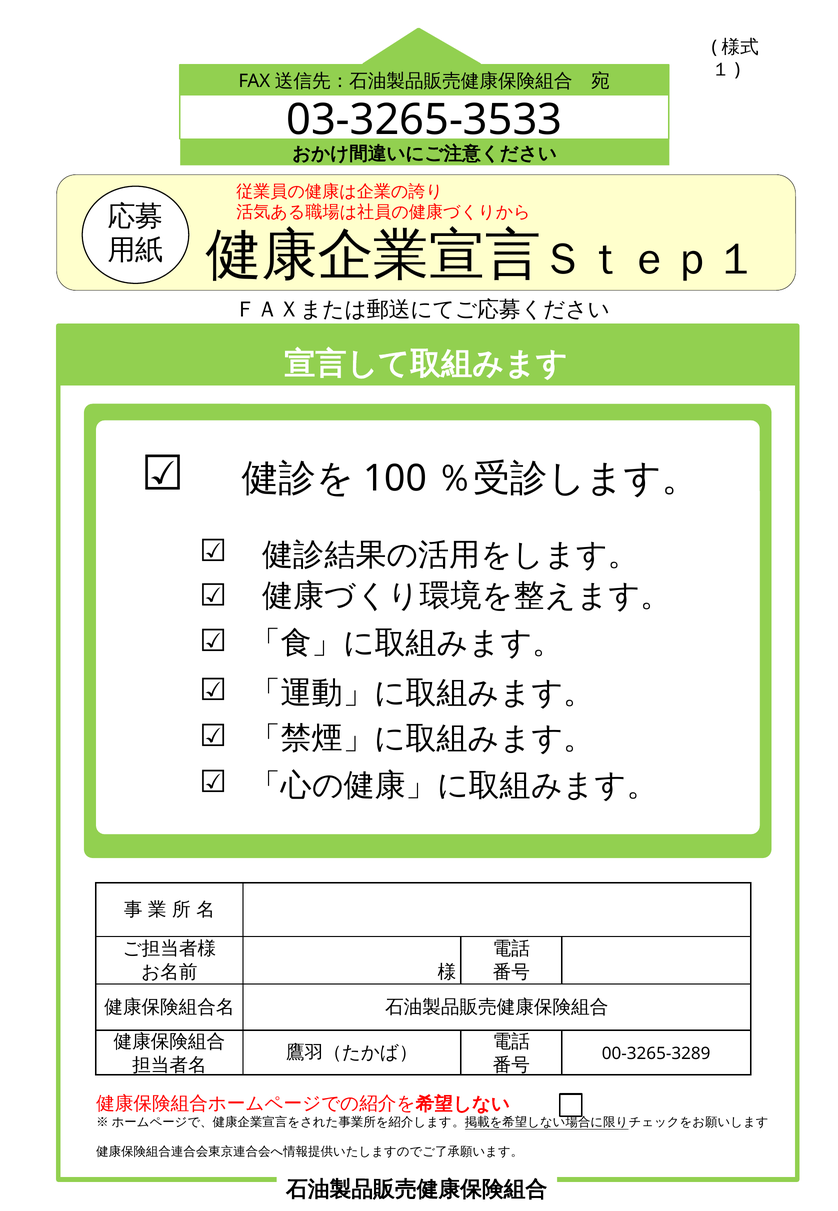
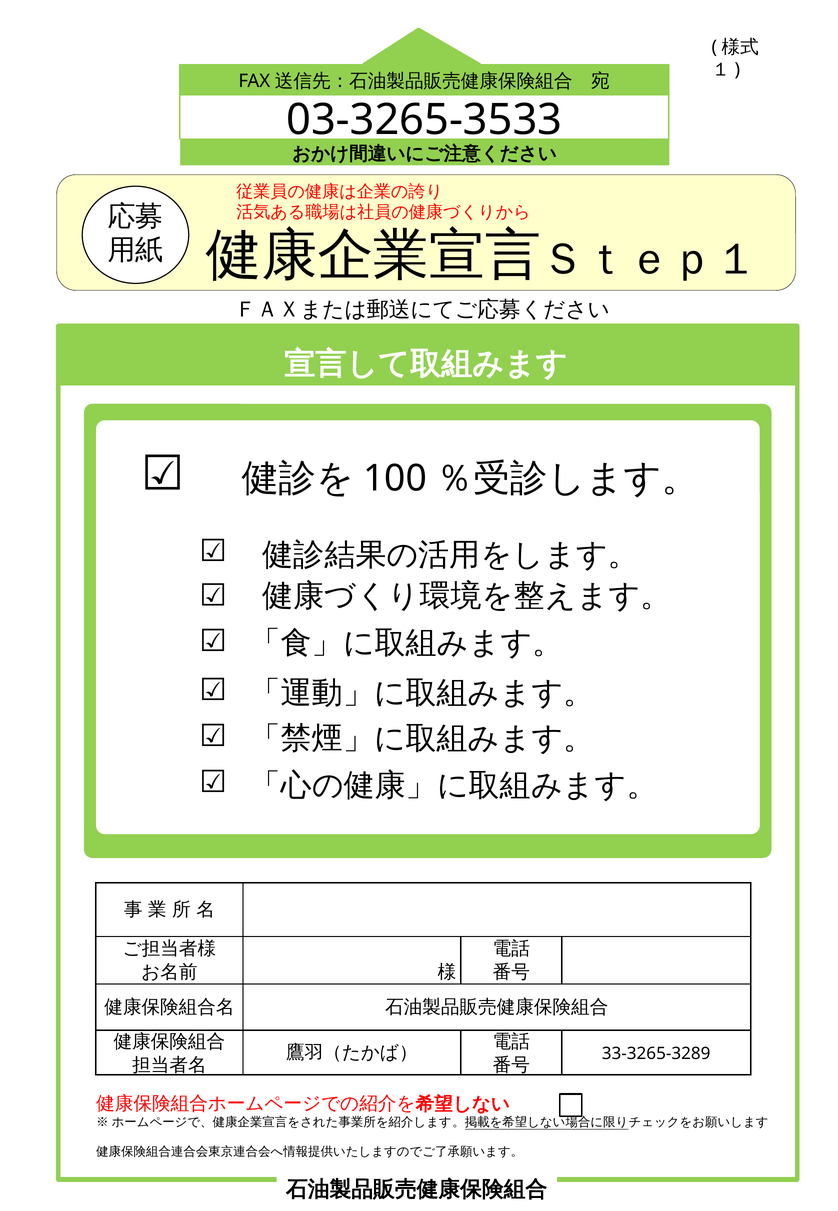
00-3265-3289: 00-3265-3289 -> 33-3265-3289 (656, 1053)
